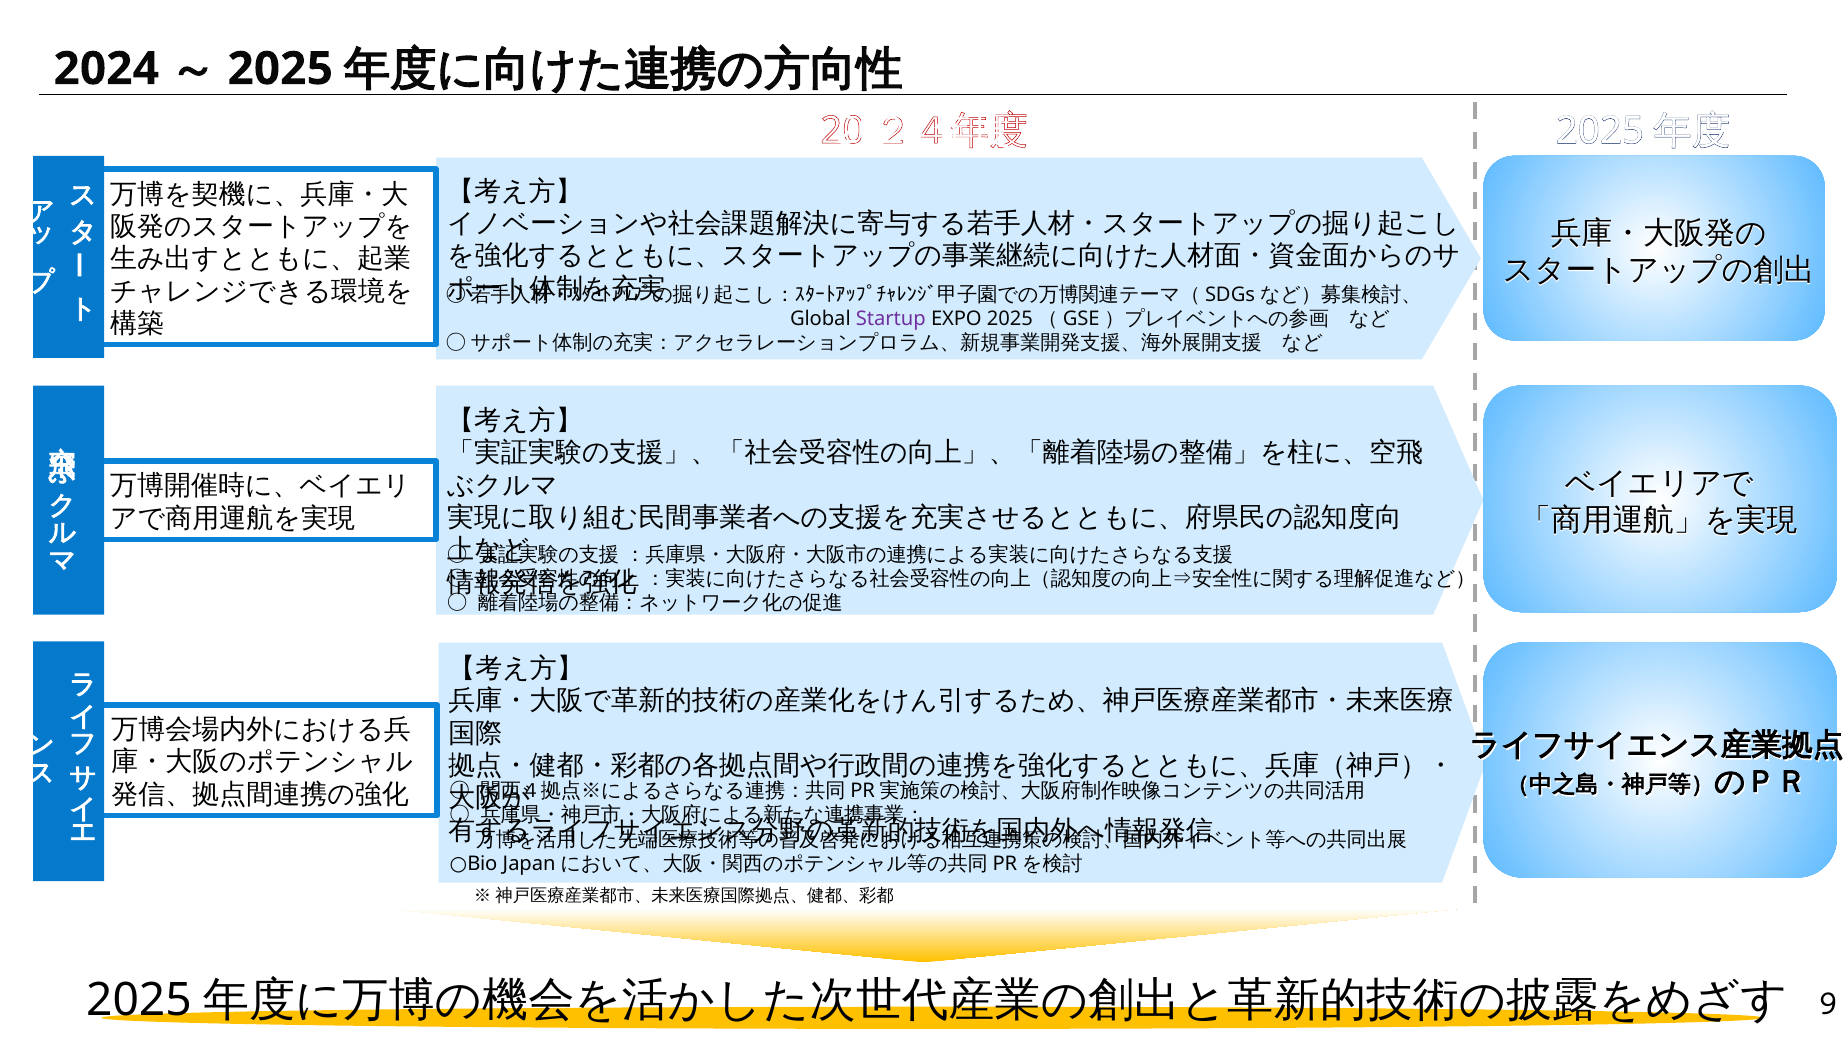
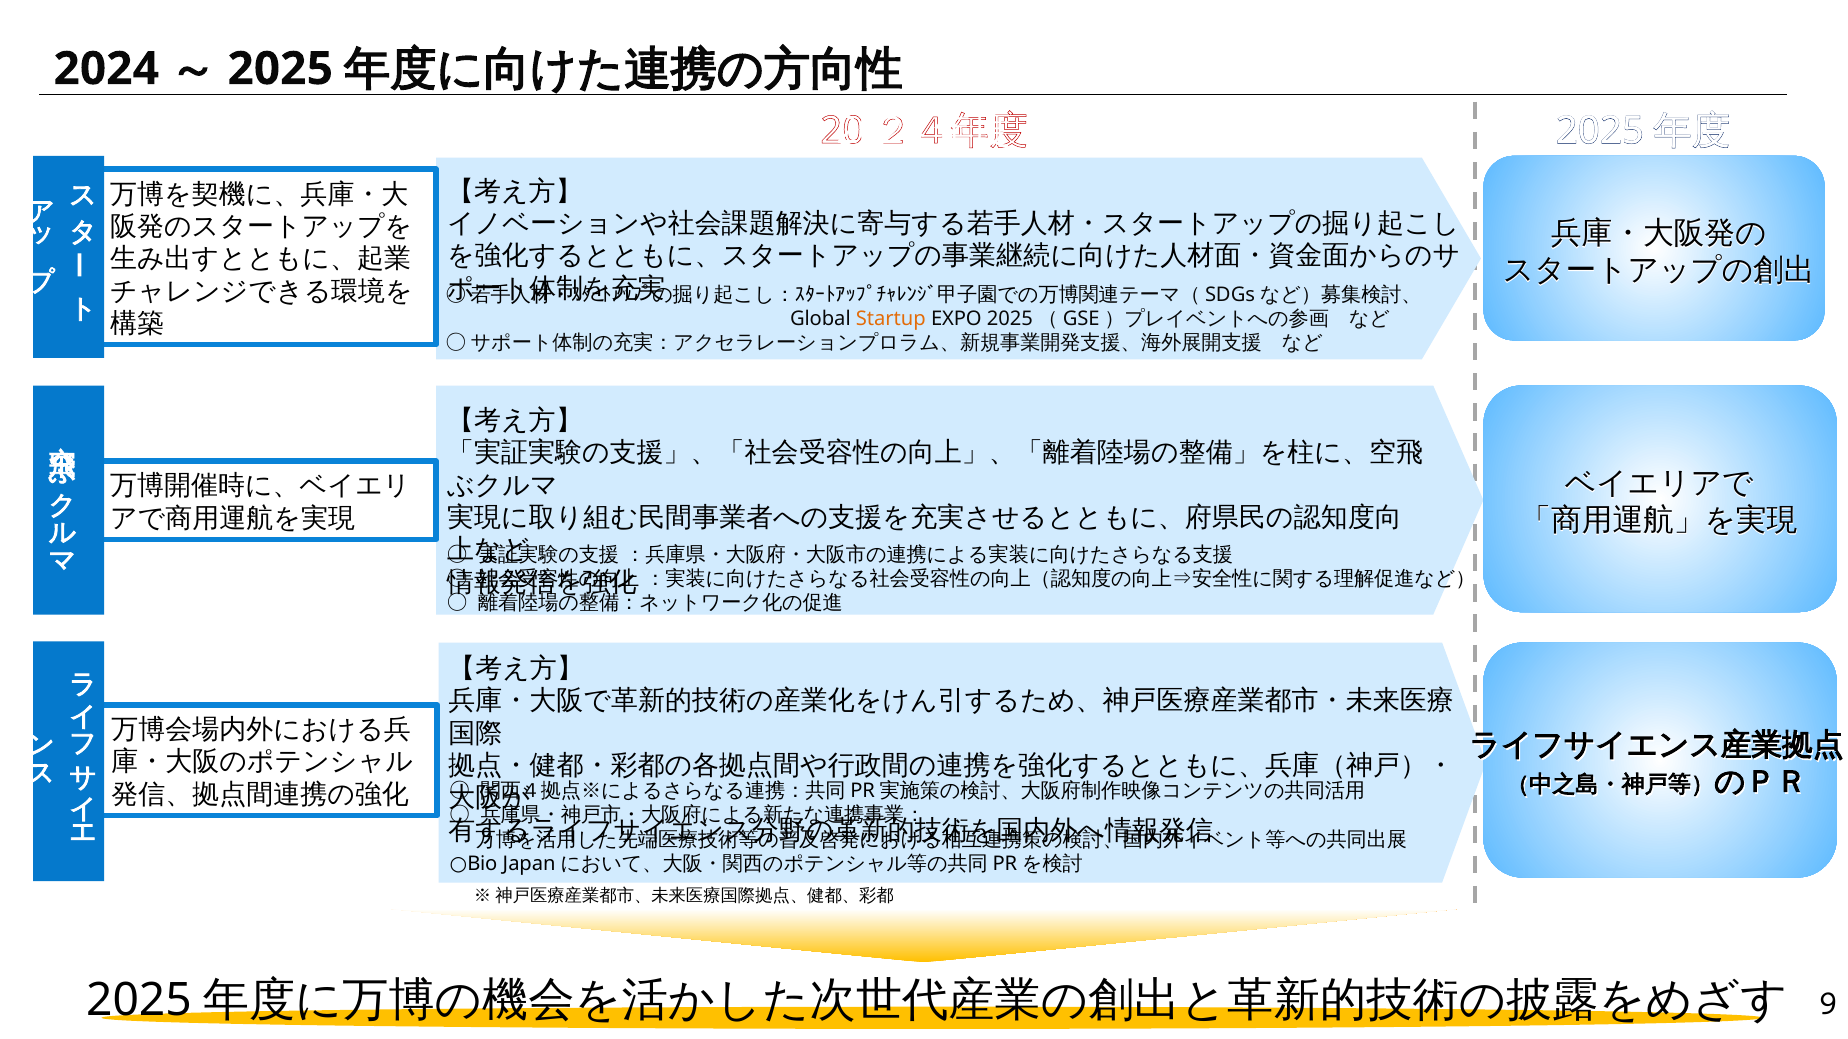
Startup colour: purple -> orange (891, 319)
